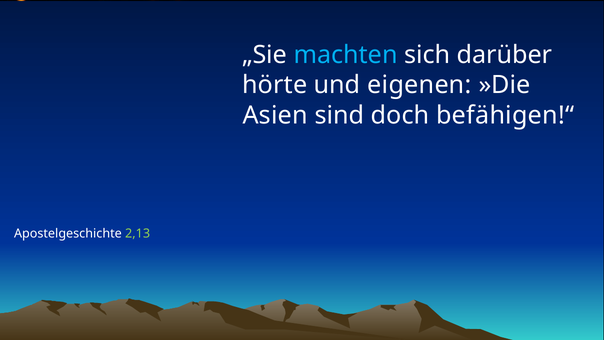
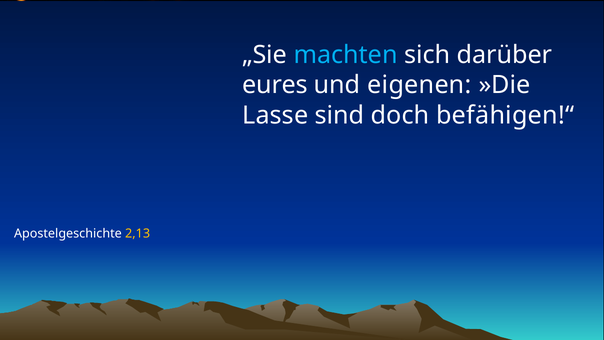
hörte: hörte -> eures (275, 85)
Asien: Asien -> Lasse (275, 115)
2,13 colour: light green -> yellow (138, 233)
